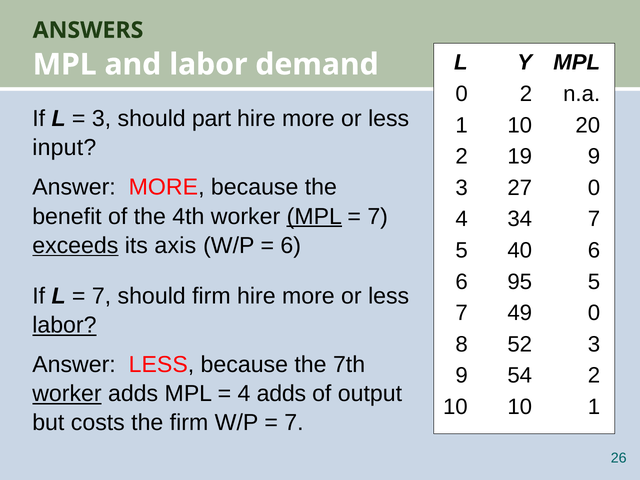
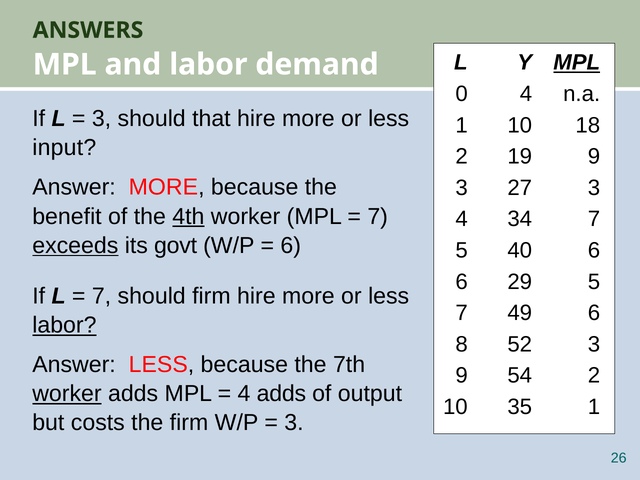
MPL underline: none -> present (577, 63)
0 2: 2 -> 4 (526, 94)
part: part -> that (211, 119)
20: 20 -> 18 (588, 125)
27 0: 0 -> 3 (594, 188)
4th underline: none -> present (188, 216)
MPL underline: present -> none (314, 216)
axis: axis -> govt (176, 246)
95: 95 -> 29 (520, 282)
49 0: 0 -> 6 (594, 313)
10 10: 10 -> 35 (520, 407)
7: 7 -> 3 (294, 423)
